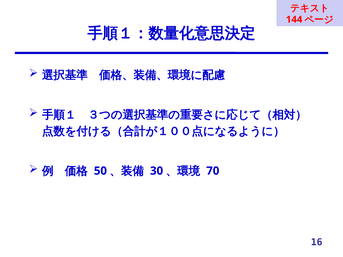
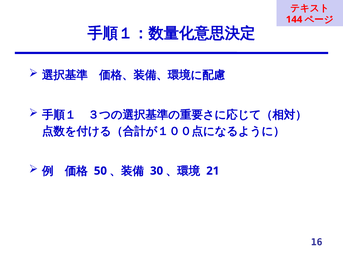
70: 70 -> 21 (213, 171)
